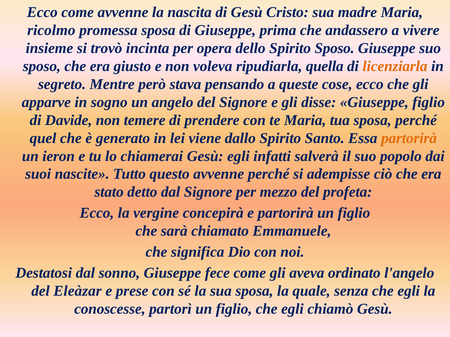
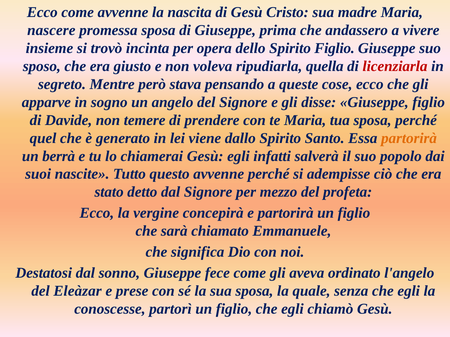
ricolmo: ricolmo -> nascere (51, 30)
Spirito Sposo: Sposo -> Figlio (334, 48)
licenziarla colour: orange -> red (395, 66)
ieron: ieron -> berrà (59, 156)
